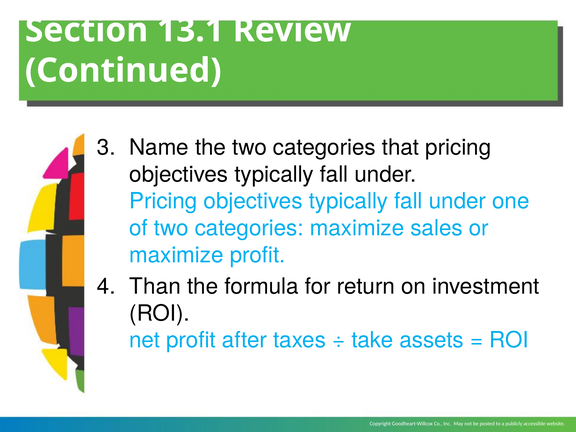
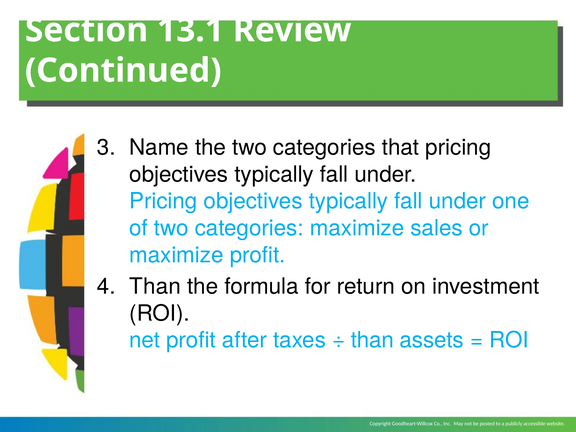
take: take -> than (372, 340)
